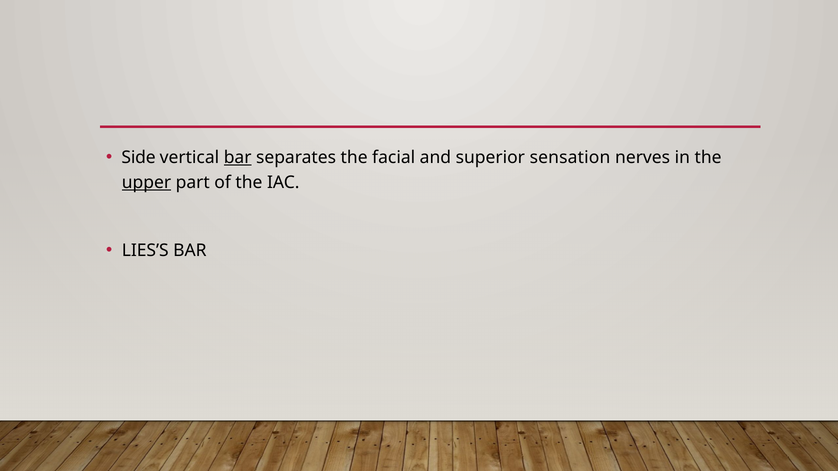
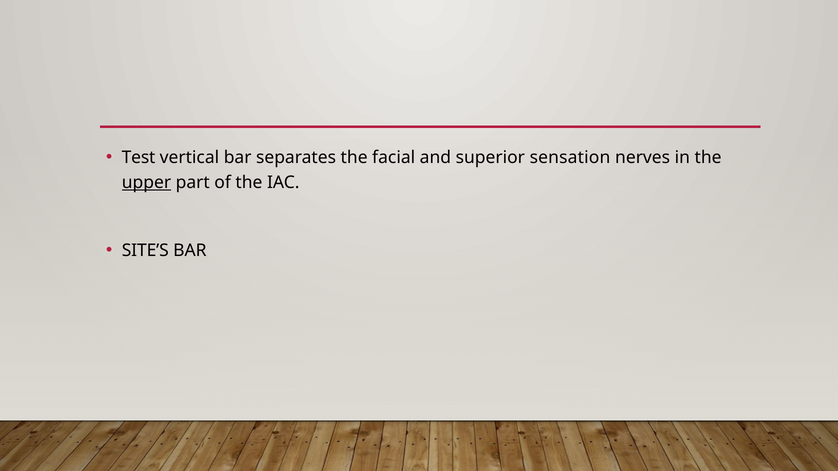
Side: Side -> Test (139, 158)
bar underline: present -> none (238, 158)
LIES’S: LIES’S -> SITE’S (145, 250)
